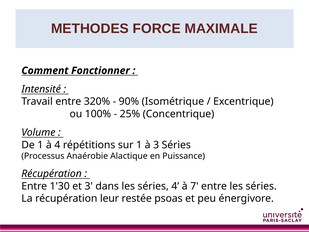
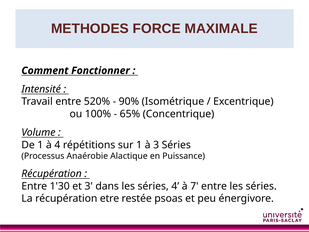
320%: 320% -> 520% (97, 101)
25%: 25% -> 65% (130, 114)
leur: leur -> etre (110, 198)
